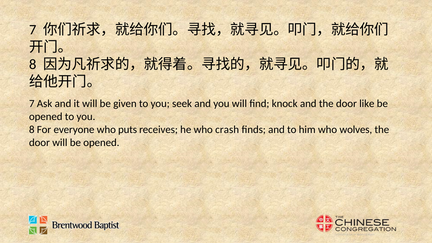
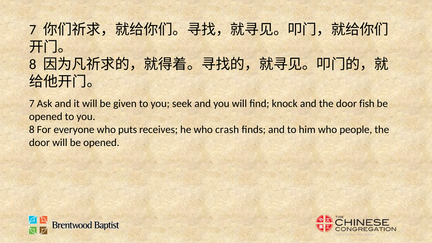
like: like -> fish (367, 104)
wolves: wolves -> people (356, 130)
